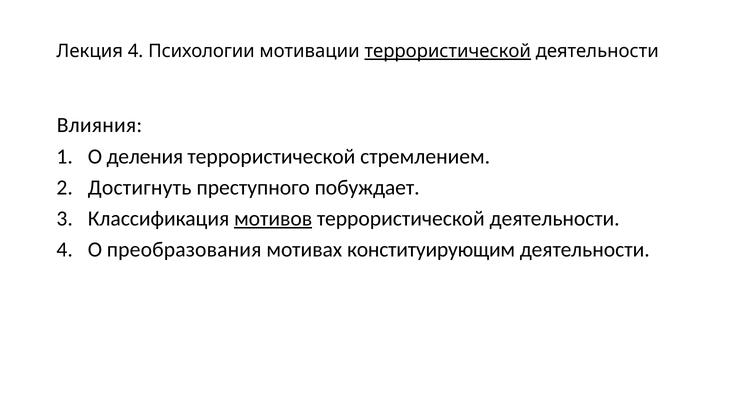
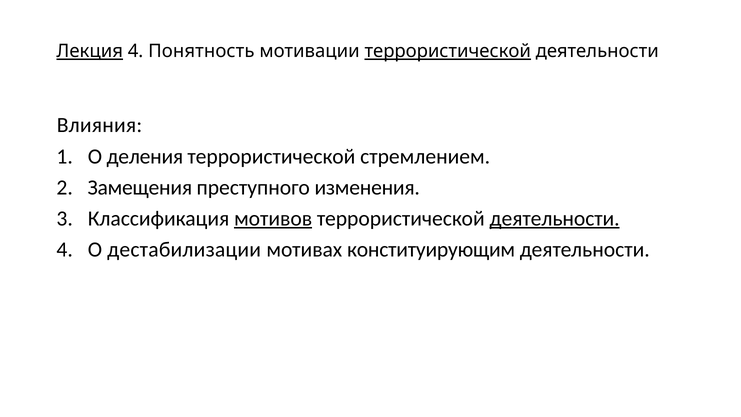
Лекция underline: none -> present (90, 51)
Психологии: Психологии -> Понятность (201, 51)
Достигнуть: Достигнуть -> Замещения (140, 187)
побуждает: побуждает -> изменения (367, 187)
деятельности underline: none -> present (555, 218)
преобразования: преобразования -> дестабилизации (184, 250)
